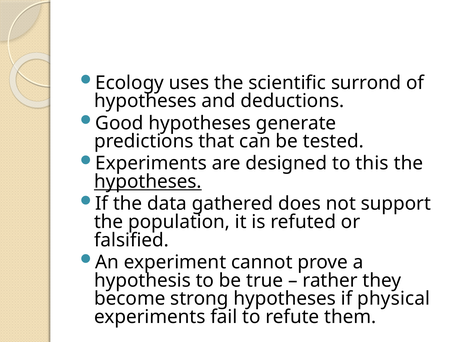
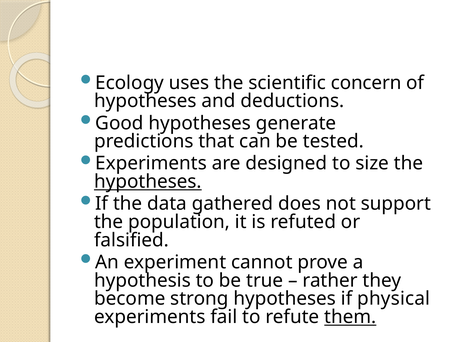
surrond: surrond -> concern (366, 83)
this: this -> size (372, 163)
them underline: none -> present (350, 316)
